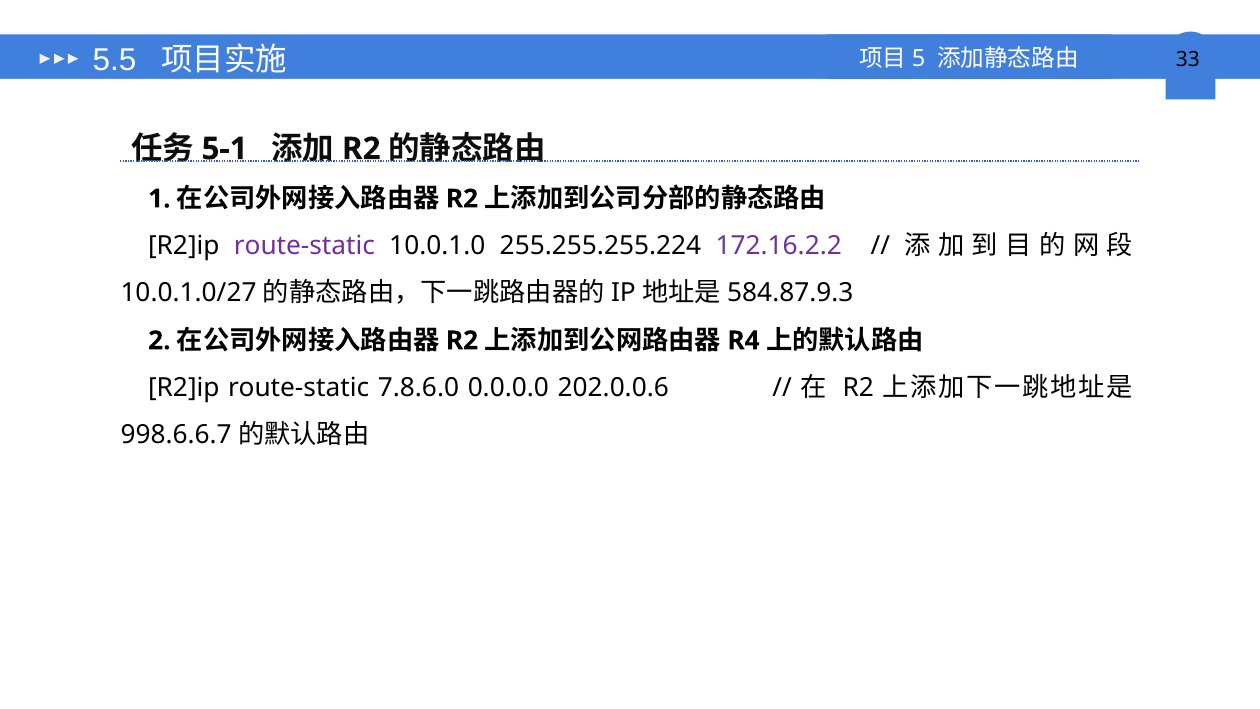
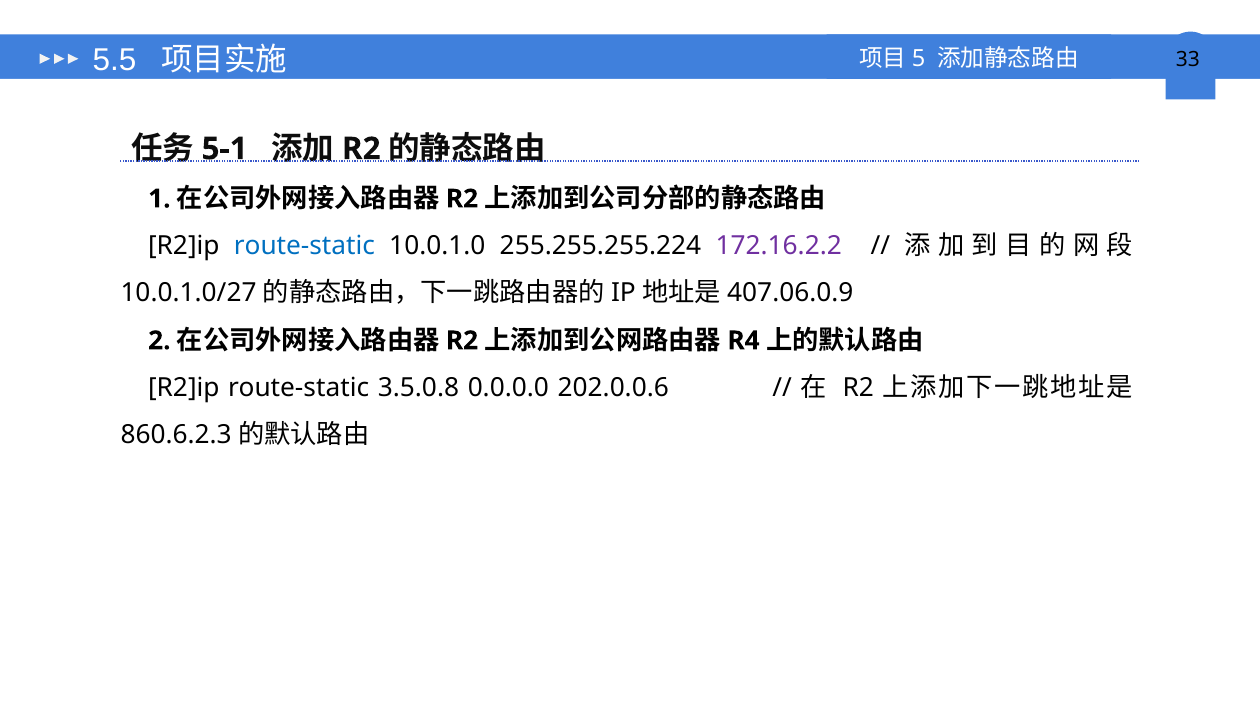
route-static colour: purple -> blue (304, 246)
584.87.9.3: 584.87.9.3 -> 407.06.0.9 (790, 293)
7.8.6.0: 7.8.6.0 -> 3.5.0.8 (418, 388)
998.6.6.7: 998.6.6.7 -> 860.6.2.3 (176, 435)
